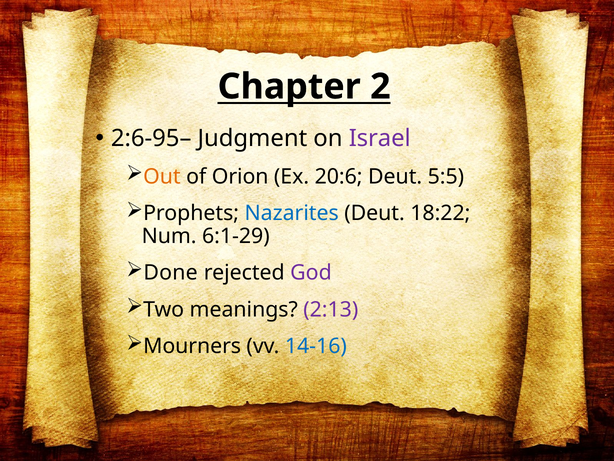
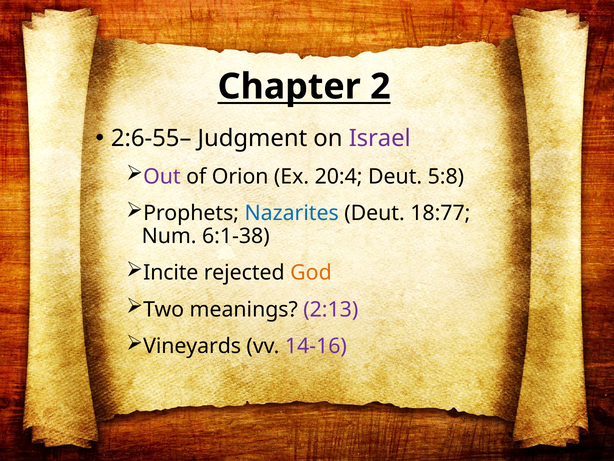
2:6-95–: 2:6-95– -> 2:6-55– (151, 138)
Out colour: orange -> purple (162, 176)
20:6: 20:6 -> 20:4 (339, 176)
5:5: 5:5 -> 5:8 (446, 176)
18:22: 18:22 -> 18:77 (440, 213)
6:1-29: 6:1-29 -> 6:1-38 (236, 236)
Done: Done -> Incite (171, 273)
God colour: purple -> orange (311, 273)
Mourners: Mourners -> Vineyards (192, 346)
14-16 colour: blue -> purple (316, 346)
